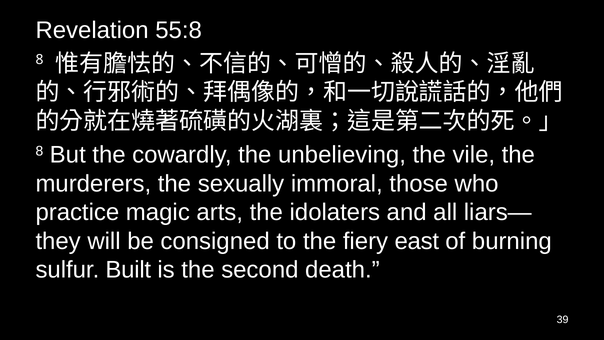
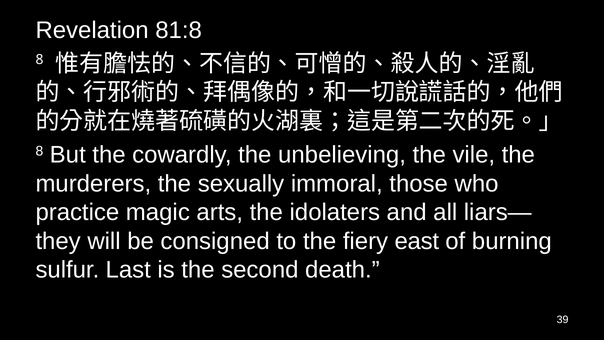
55:8: 55:8 -> 81:8 (179, 30)
Built: Built -> Last (128, 270)
